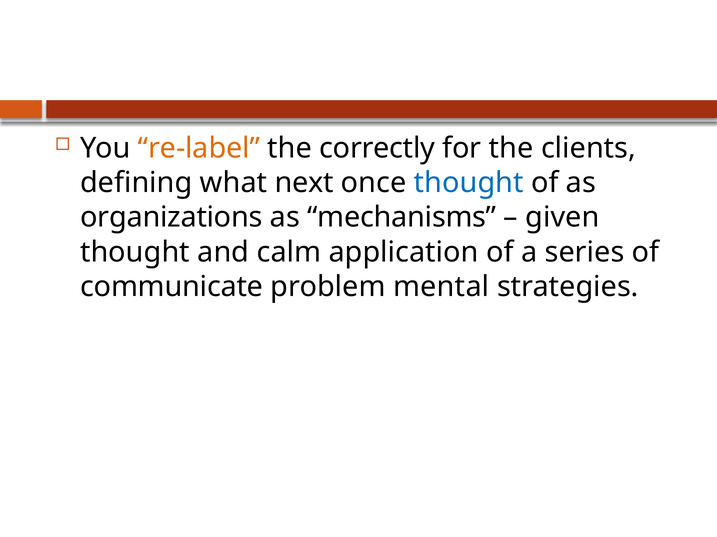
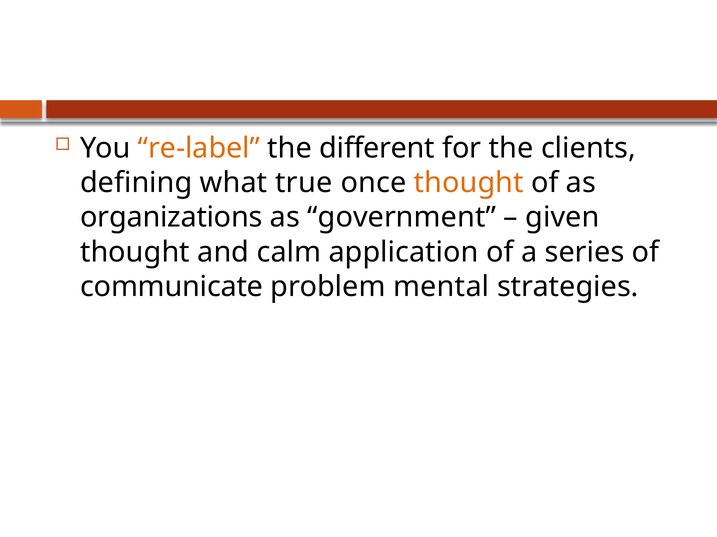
correctly: correctly -> different (377, 148)
next: next -> true (304, 183)
thought colour: blue -> orange (469, 183)
mechanisms: mechanisms -> government (402, 218)
